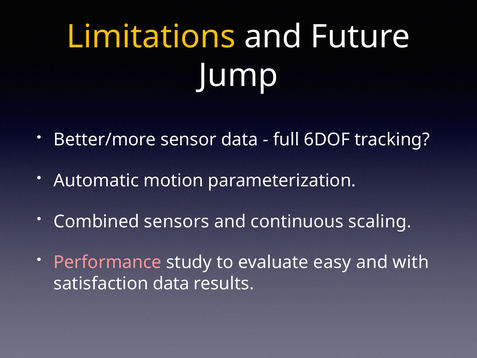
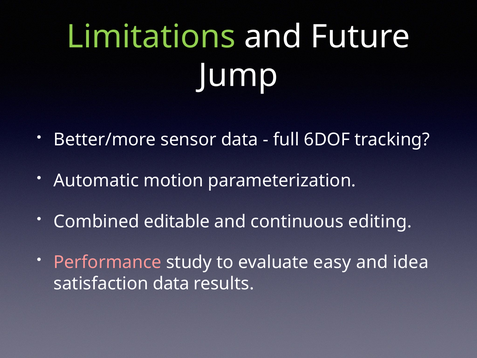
Limitations colour: yellow -> light green (151, 37)
sensors: sensors -> editable (177, 221)
scaling: scaling -> editing (380, 221)
with: with -> idea (411, 262)
